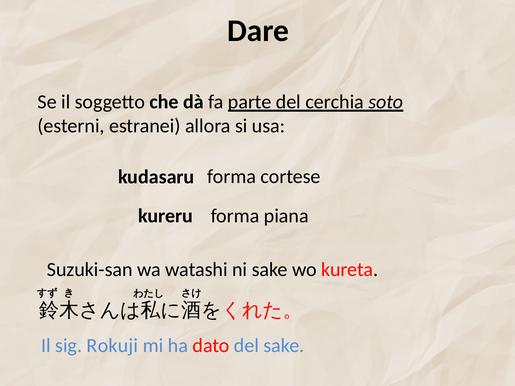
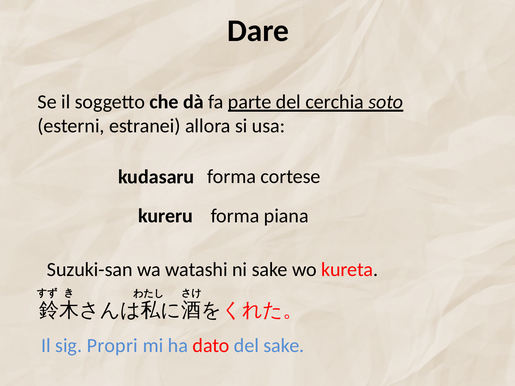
Rokuji: Rokuji -> Propri (112, 346)
